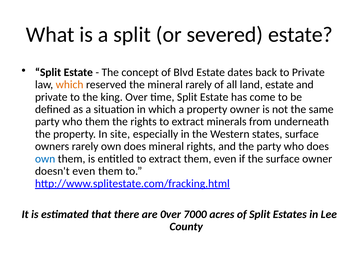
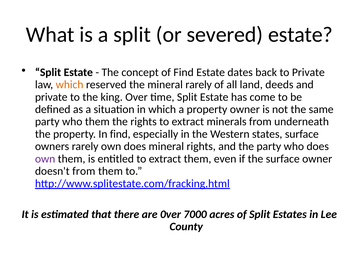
of Blvd: Blvd -> Find (184, 72)
land estate: estate -> deeds (279, 85)
In site: site -> find (120, 134)
own colour: blue -> purple (45, 159)
doesn't even: even -> from (84, 171)
